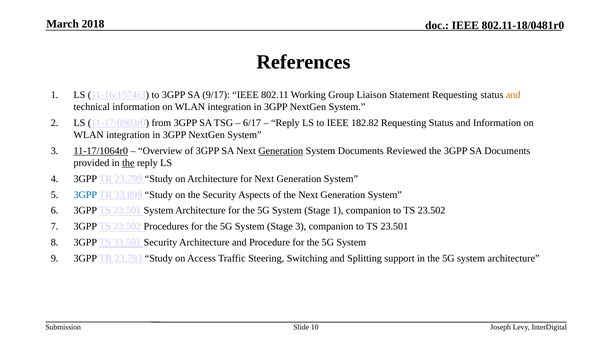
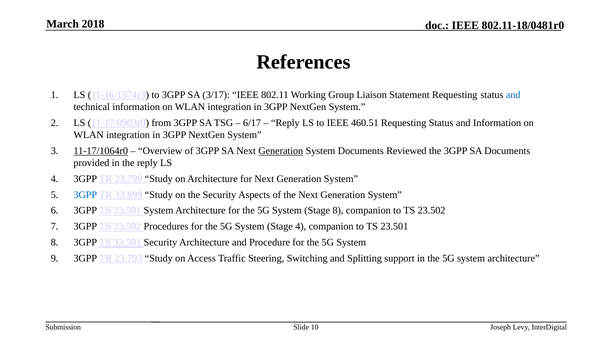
9/17: 9/17 -> 3/17 (216, 95)
and colour: orange -> blue (513, 95)
182.82: 182.82 -> 460.51 (365, 123)
the underline: present -> none (128, 163)
Stage 1: 1 -> 8 (338, 211)
Stage 3: 3 -> 4 (301, 227)
